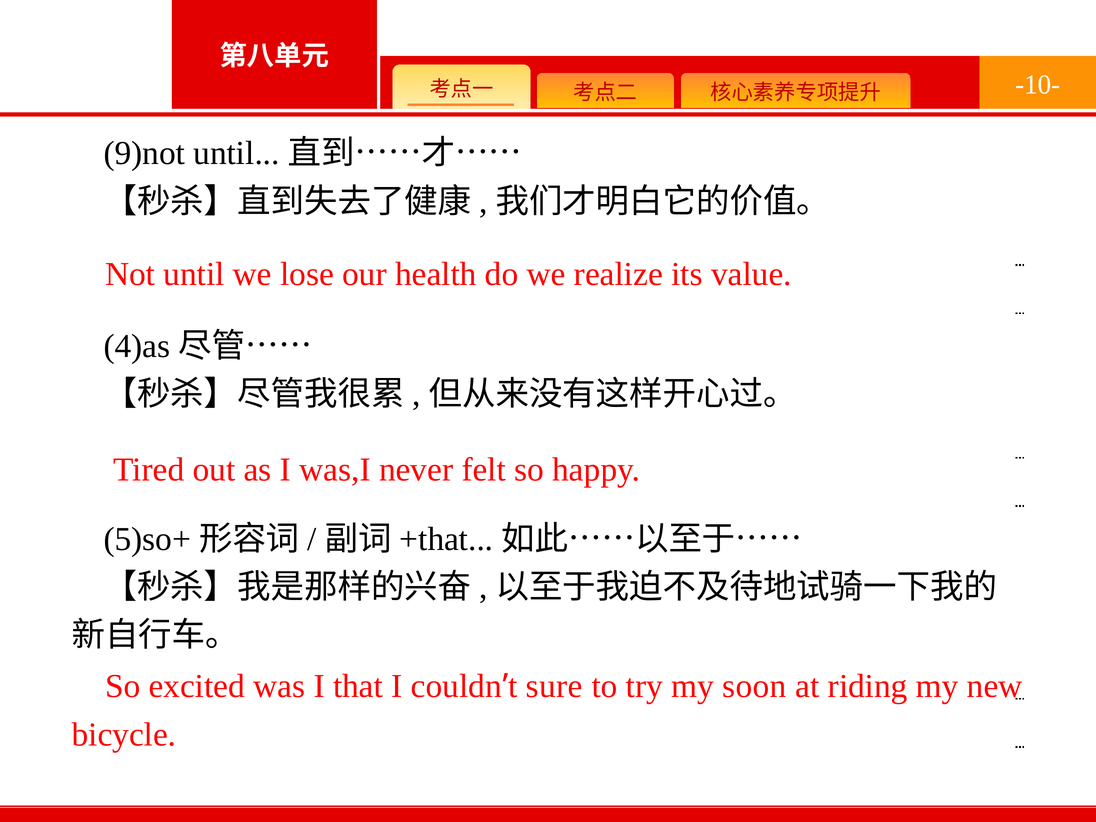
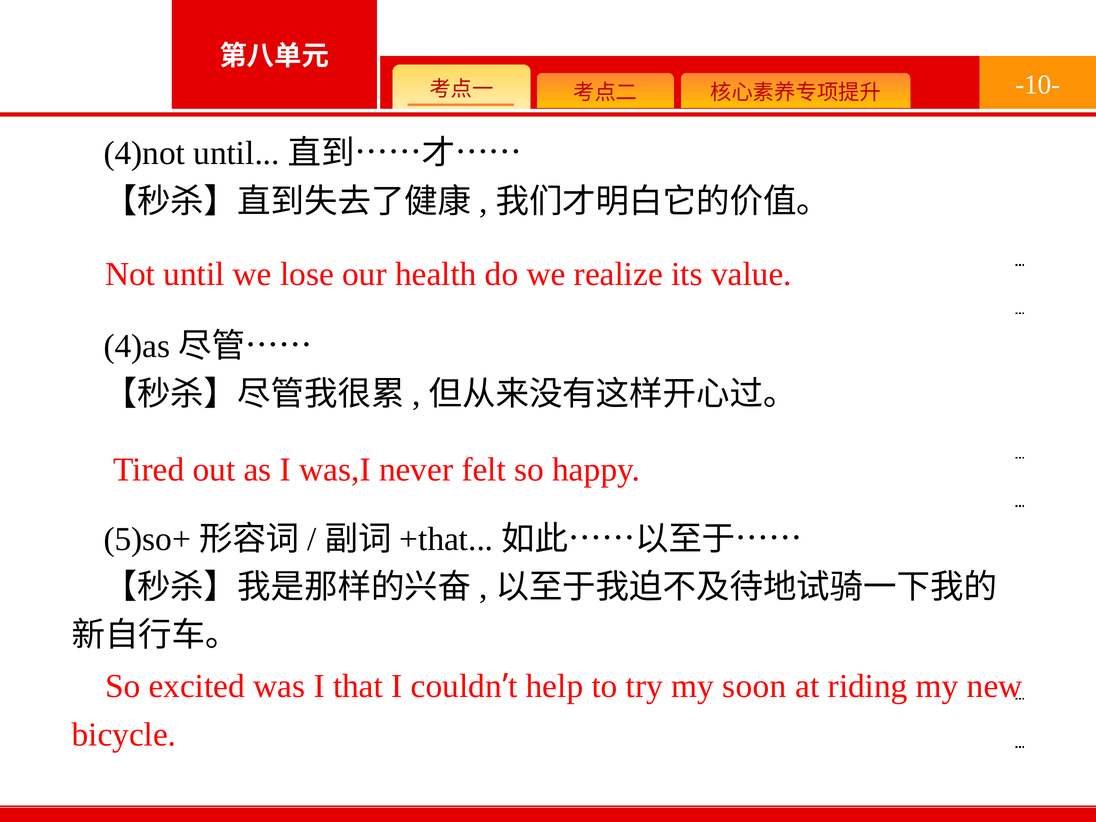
9)not: 9)not -> 4)not (144, 153)
sure: sure -> help (555, 686)
